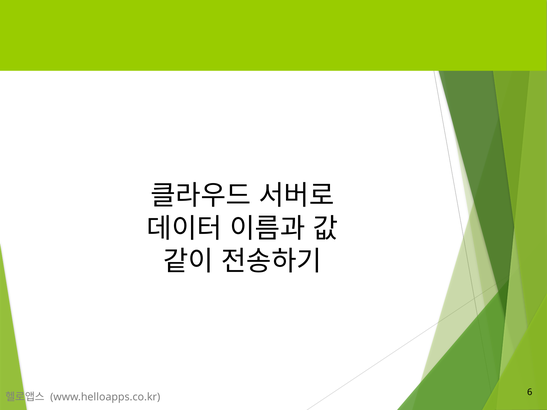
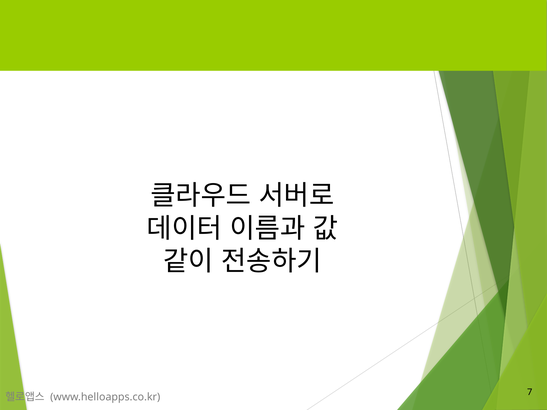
6: 6 -> 7 (530, 393)
